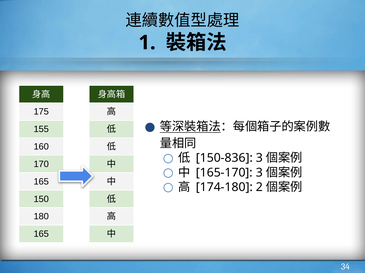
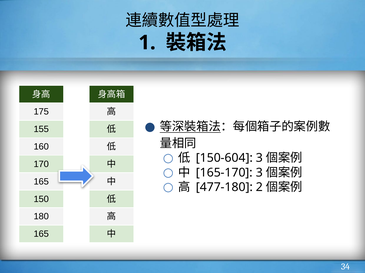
150-836: 150-836 -> 150-604 (224, 158)
174-180: 174-180 -> 477-180 (224, 188)
